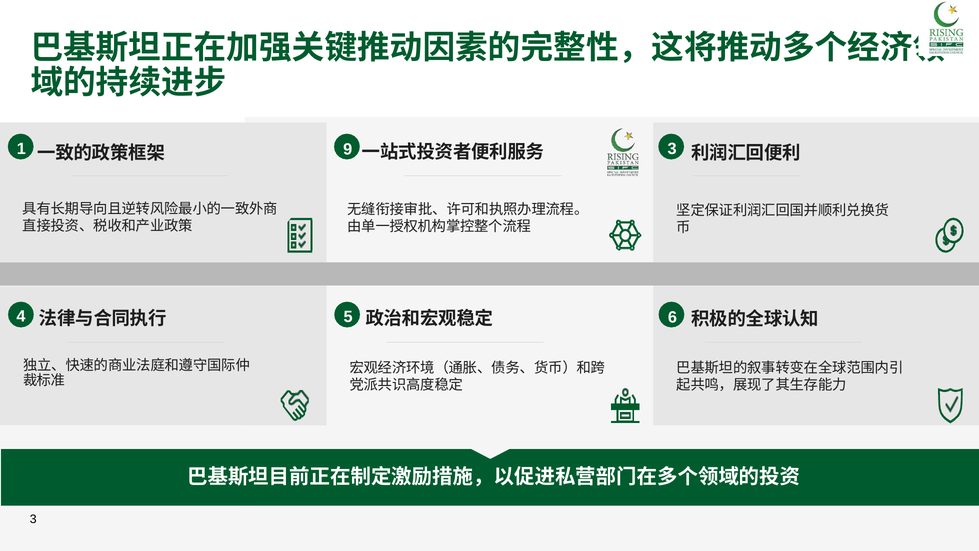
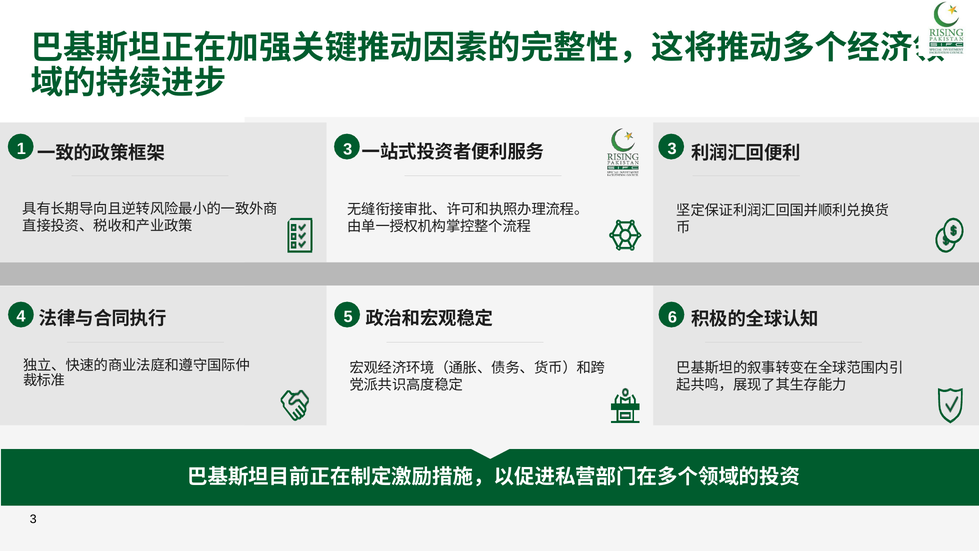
1 9: 9 -> 3 (348, 149)
